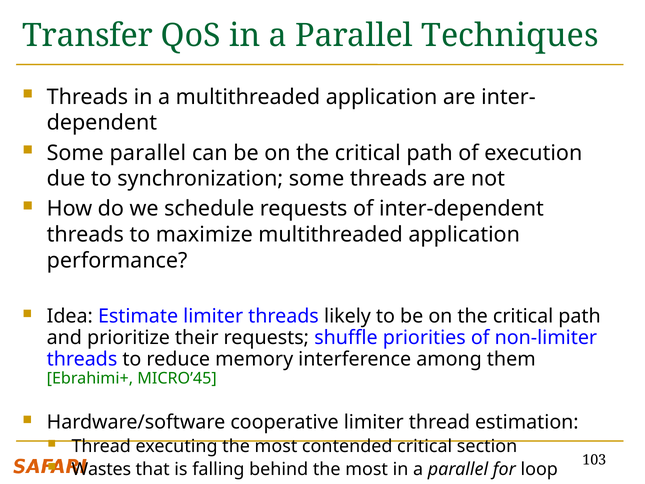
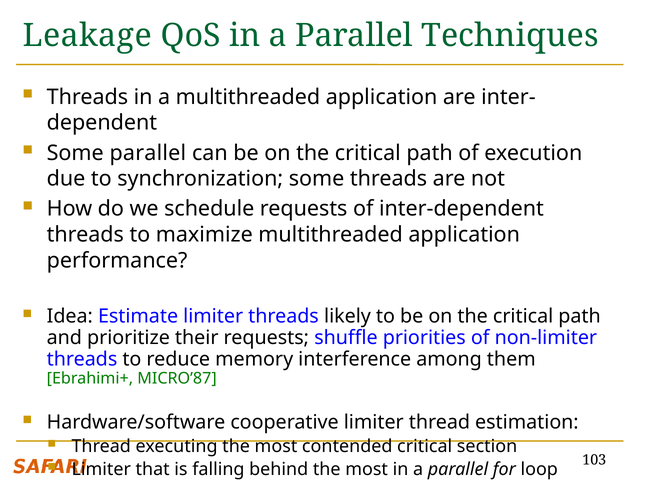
Transfer: Transfer -> Leakage (87, 36)
MICRO’45: MICRO’45 -> MICRO’87 (177, 378)
Wastes: Wastes -> Limiter (101, 469)
